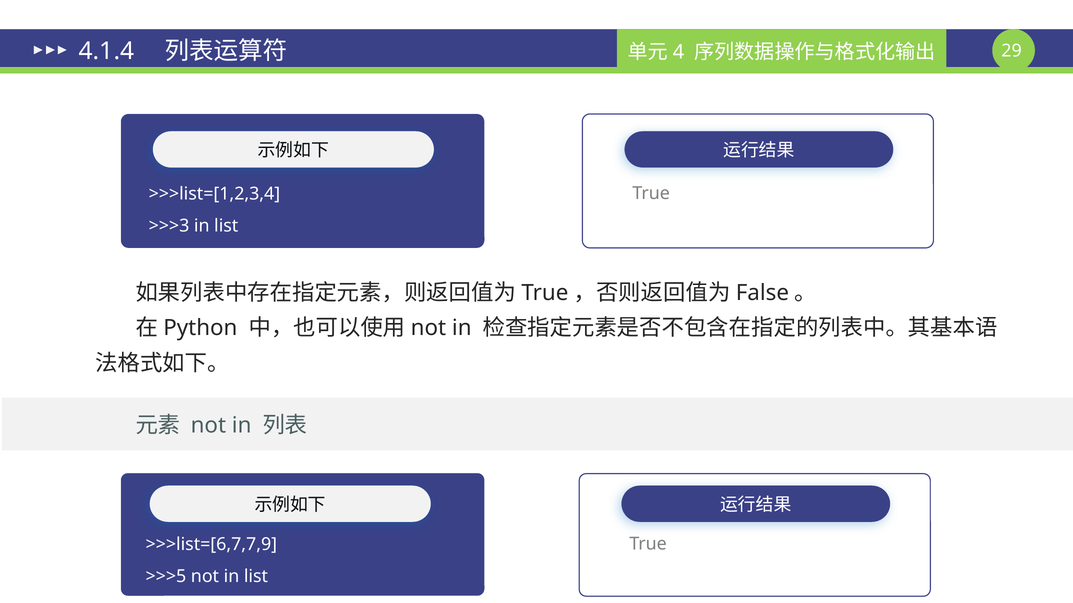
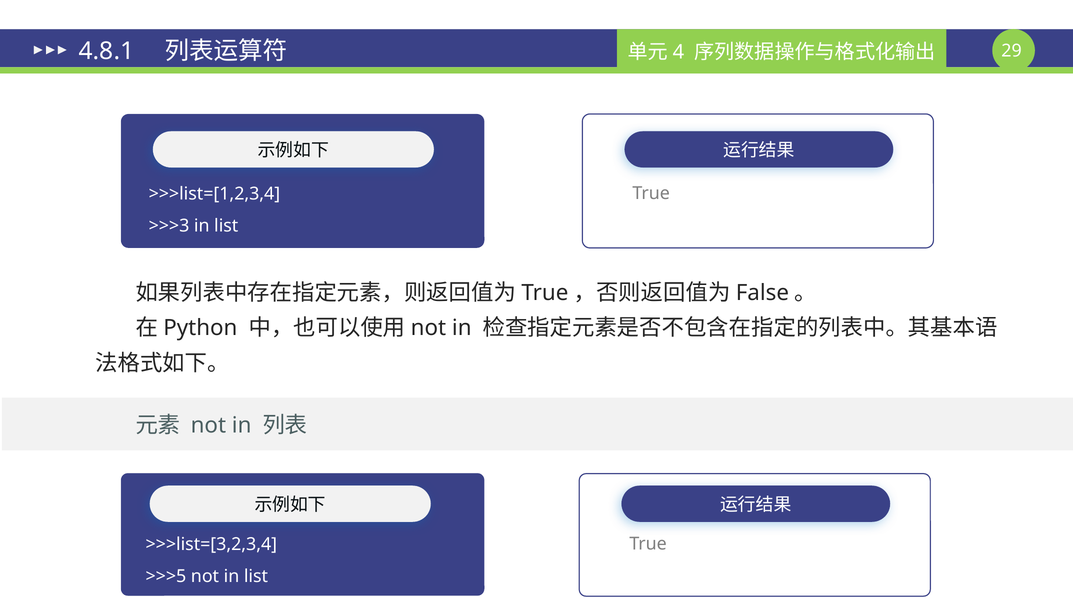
4.1.4: 4.1.4 -> 4.8.1 (107, 51)
>>>list=[6,7,7,9: >>>list=[6,7,7,9 -> >>>list=[3,2,3,4 (211, 545)
